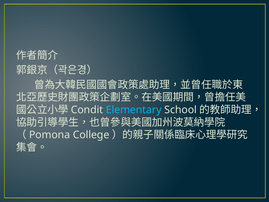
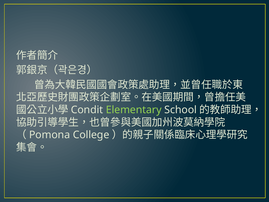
Elementary colour: light blue -> light green (134, 110)
